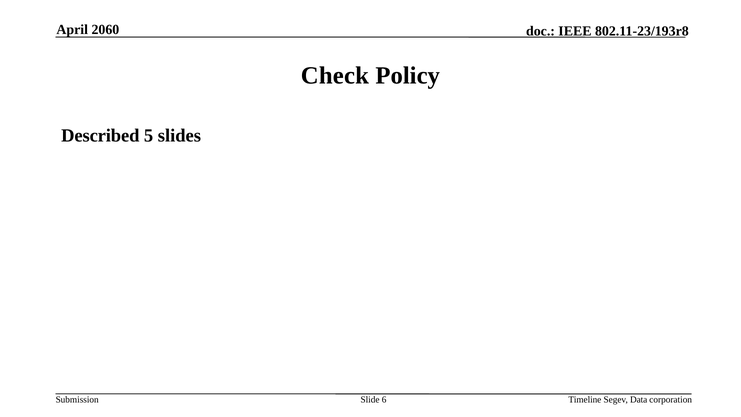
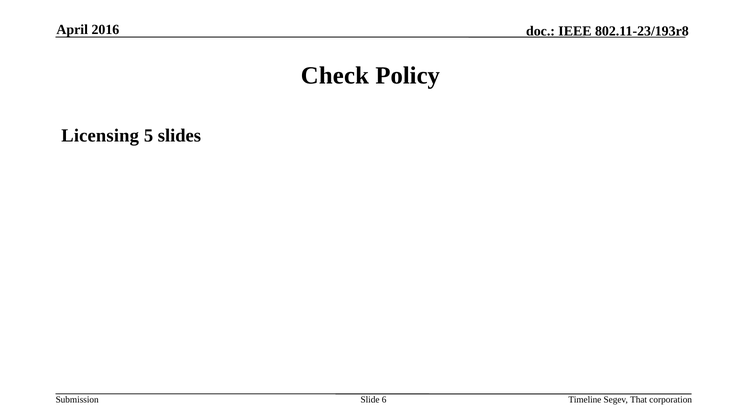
2060: 2060 -> 2016 (105, 29)
Described: Described -> Licensing (100, 136)
Data: Data -> That (639, 400)
